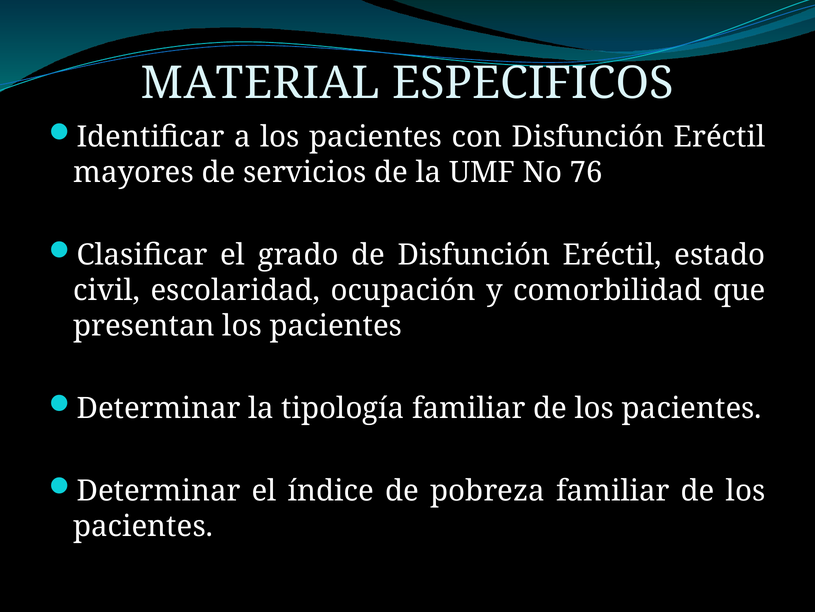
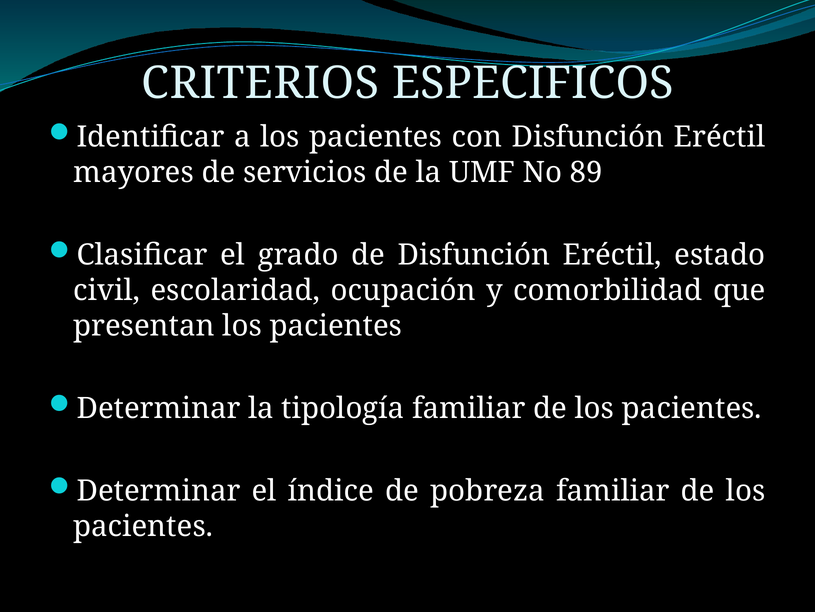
MATERIAL: MATERIAL -> CRITERIOS (260, 83)
76: 76 -> 89 (586, 172)
